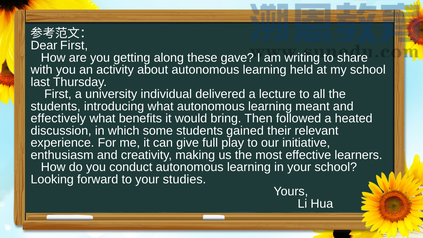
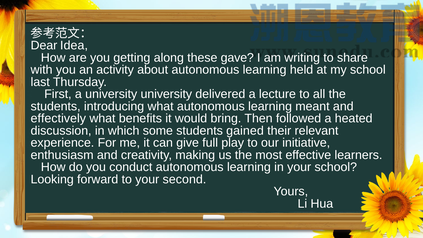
Dear First: First -> Idea (74, 46)
university individual: individual -> university (166, 94)
studies: studies -> second (184, 179)
